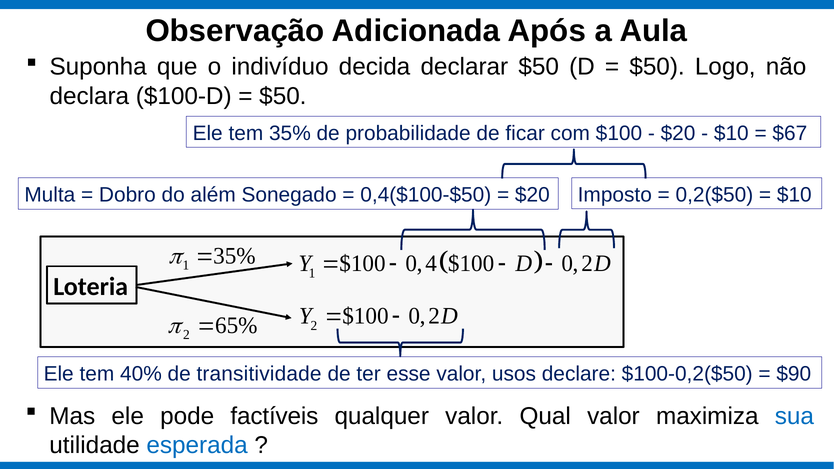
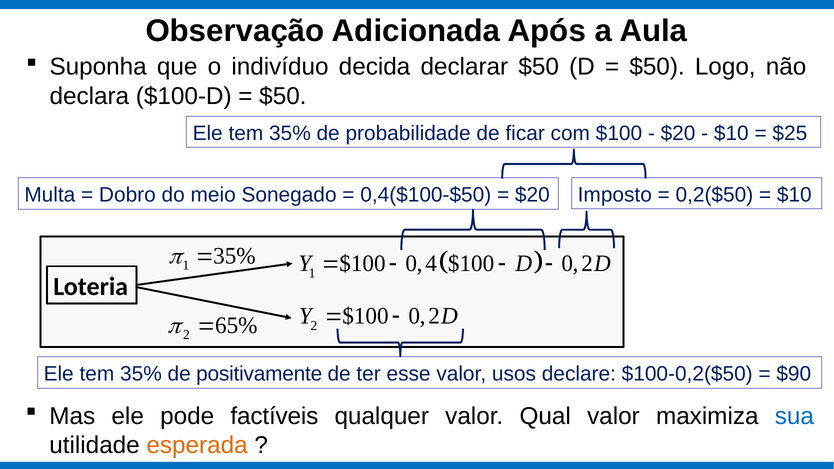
$67: $67 -> $25 (790, 133)
além: além -> meio (213, 195)
40%: 40% -> 35% (141, 374)
transitividade: transitividade -> positivamente (259, 374)
esperada colour: blue -> orange (197, 445)
